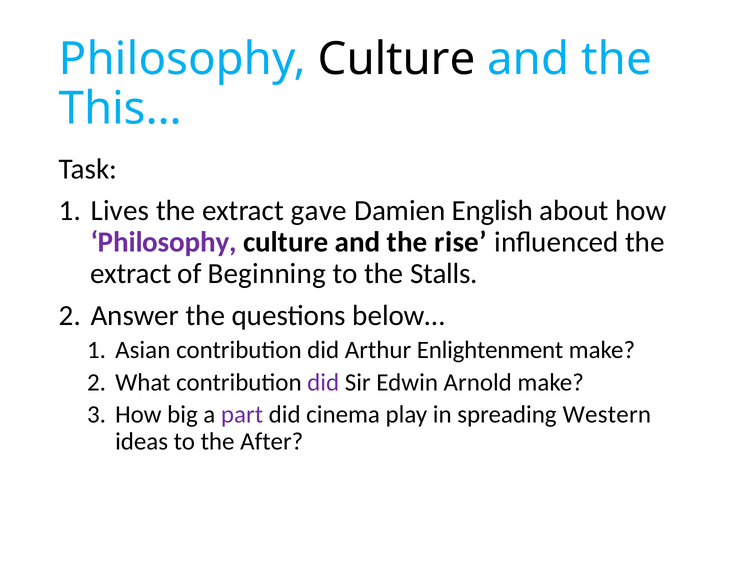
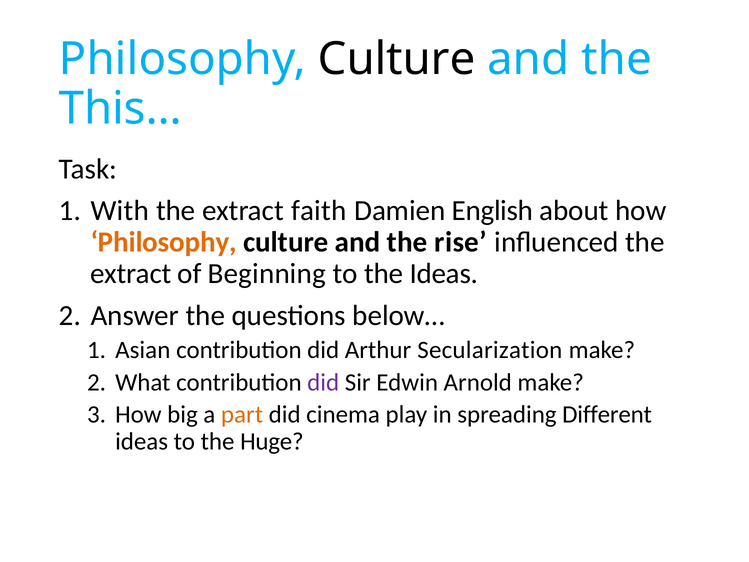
Lives: Lives -> With (120, 211)
gave: gave -> faith (319, 211)
Philosophy colour: purple -> orange (164, 242)
the Stalls: Stalls -> Ideas (444, 274)
Enlightenment: Enlightenment -> Secularization (490, 350)
part colour: purple -> orange (242, 414)
Western: Western -> Different (607, 414)
After: After -> Huge (272, 441)
